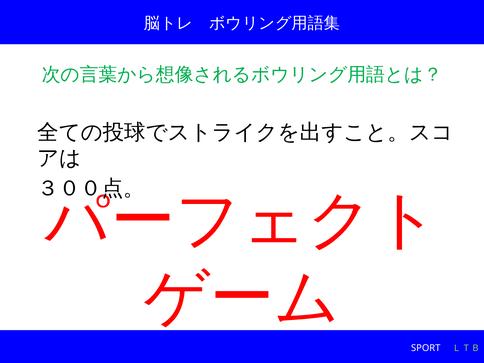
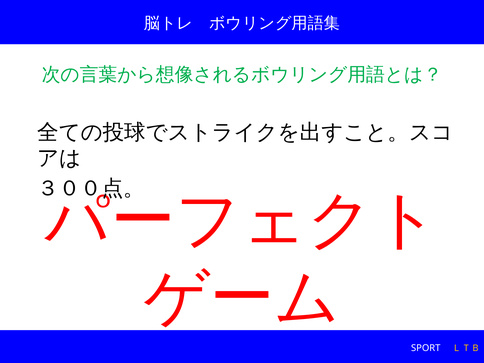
ＬＴＢ colour: light green -> yellow (466, 348)
